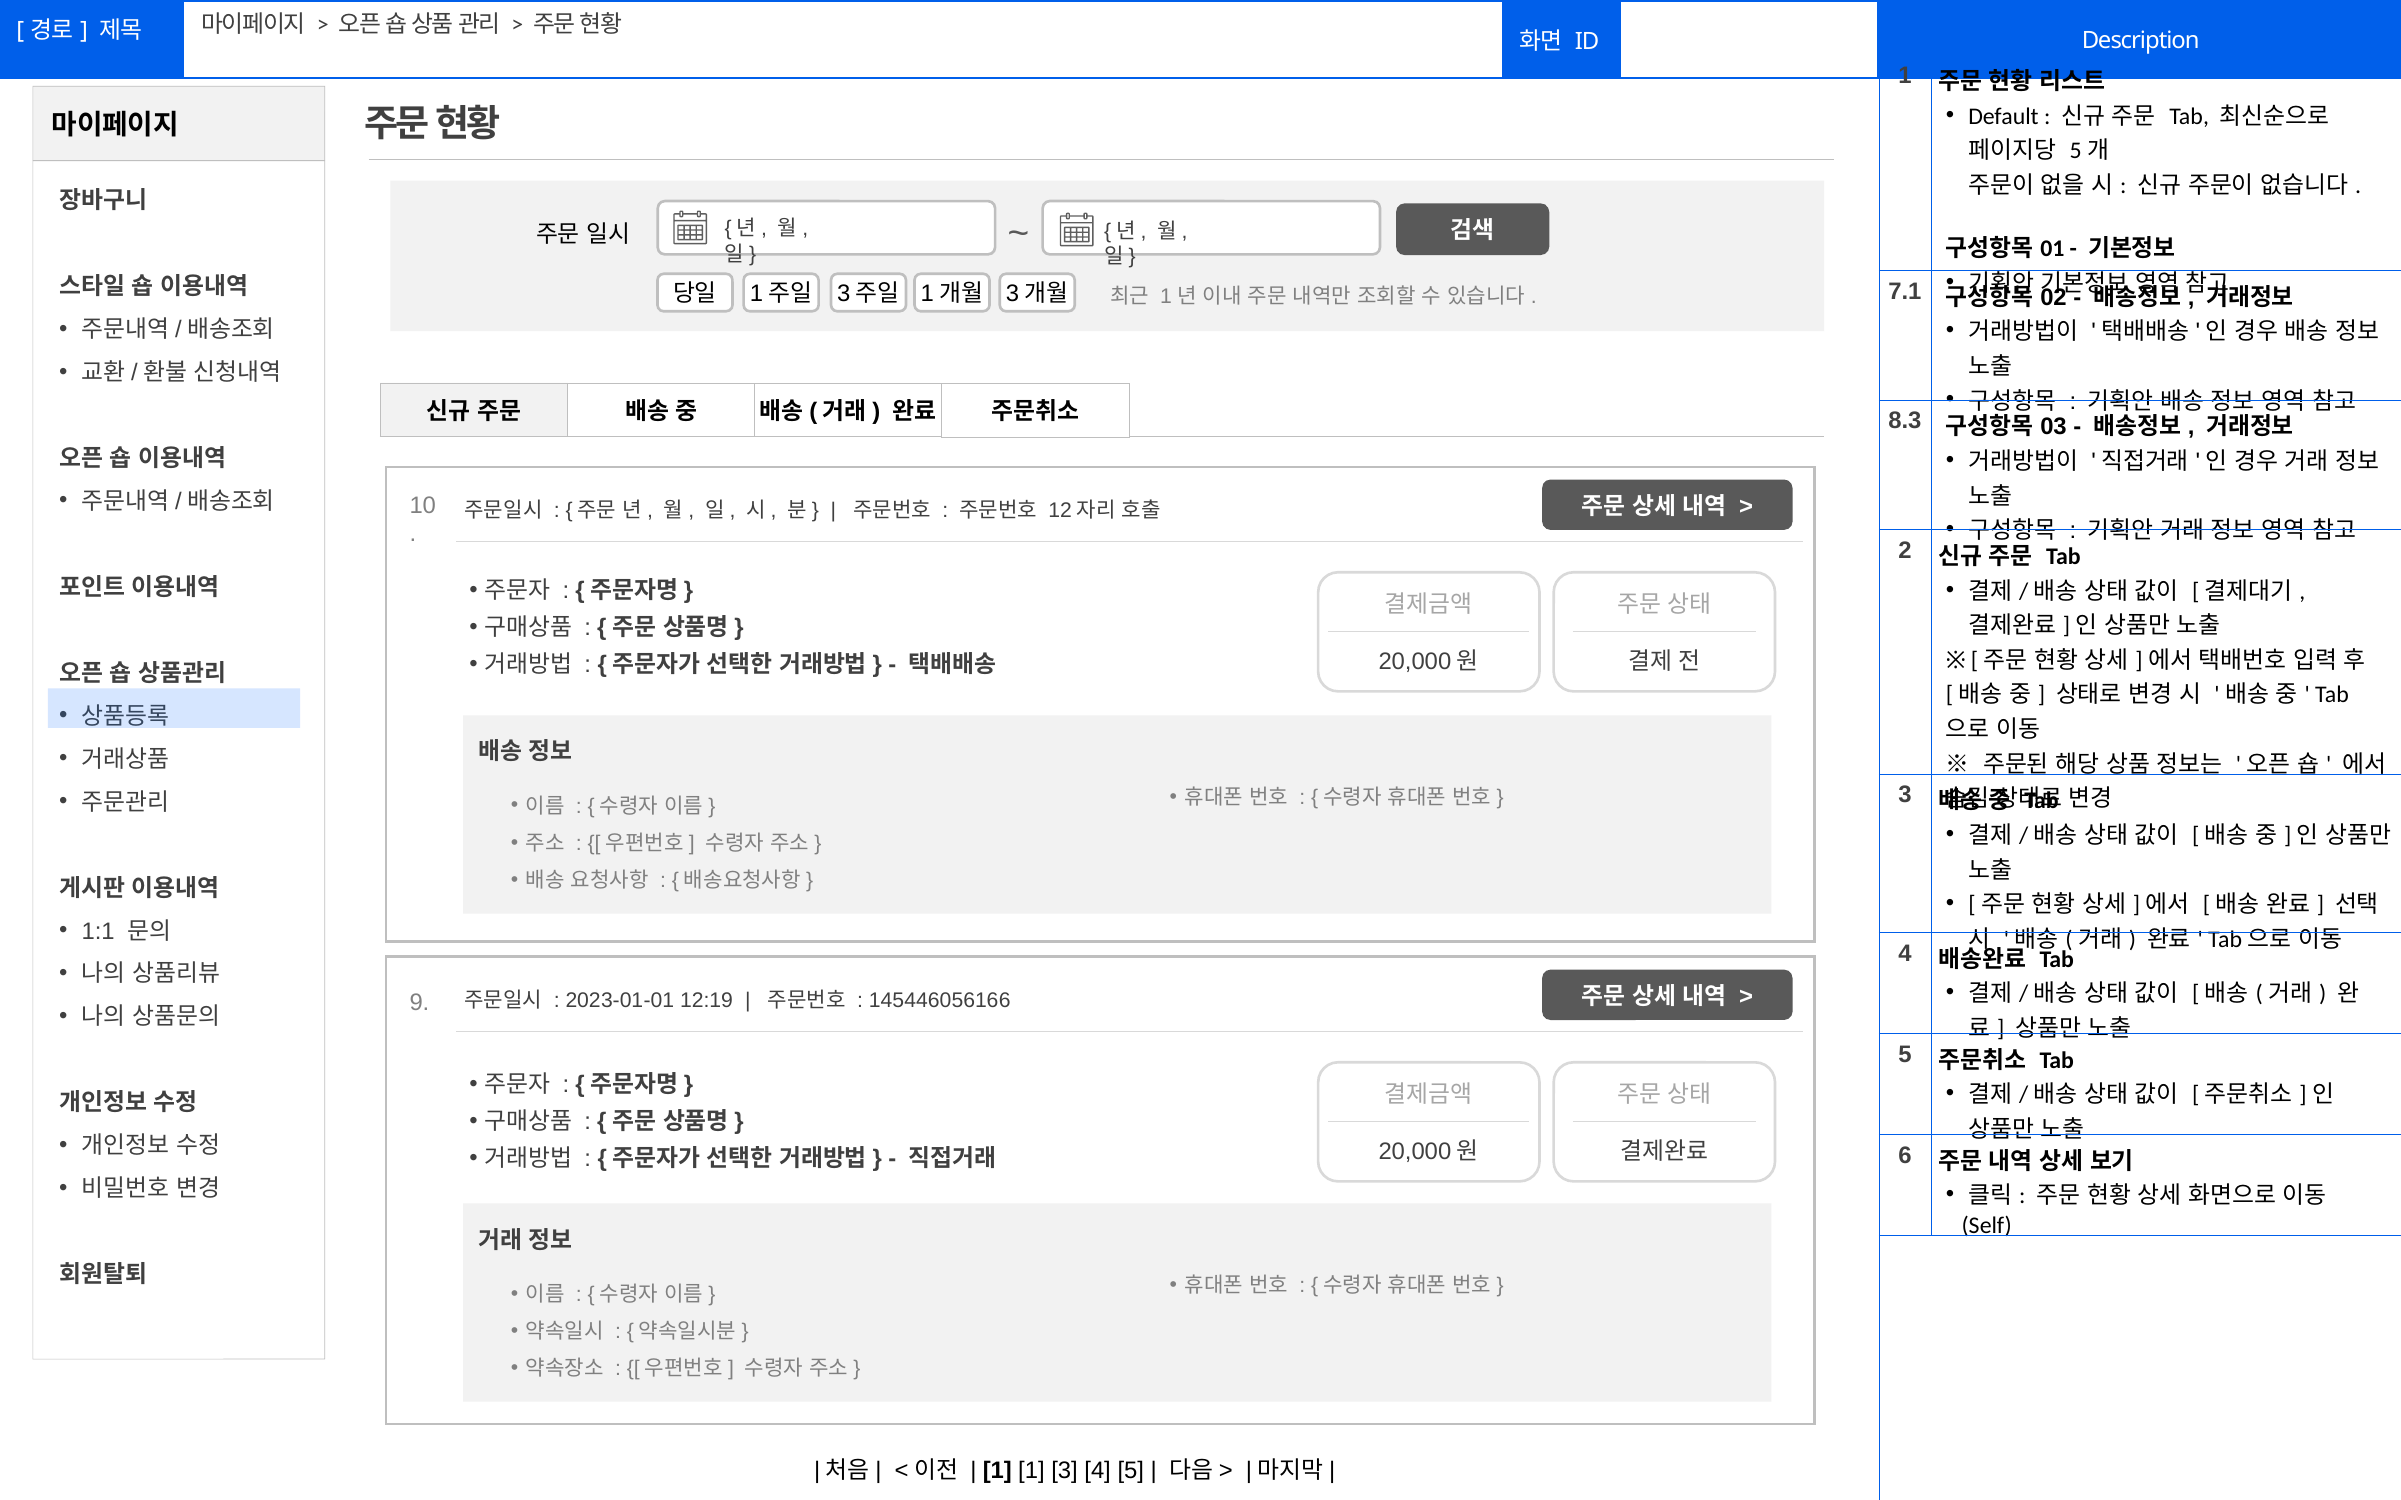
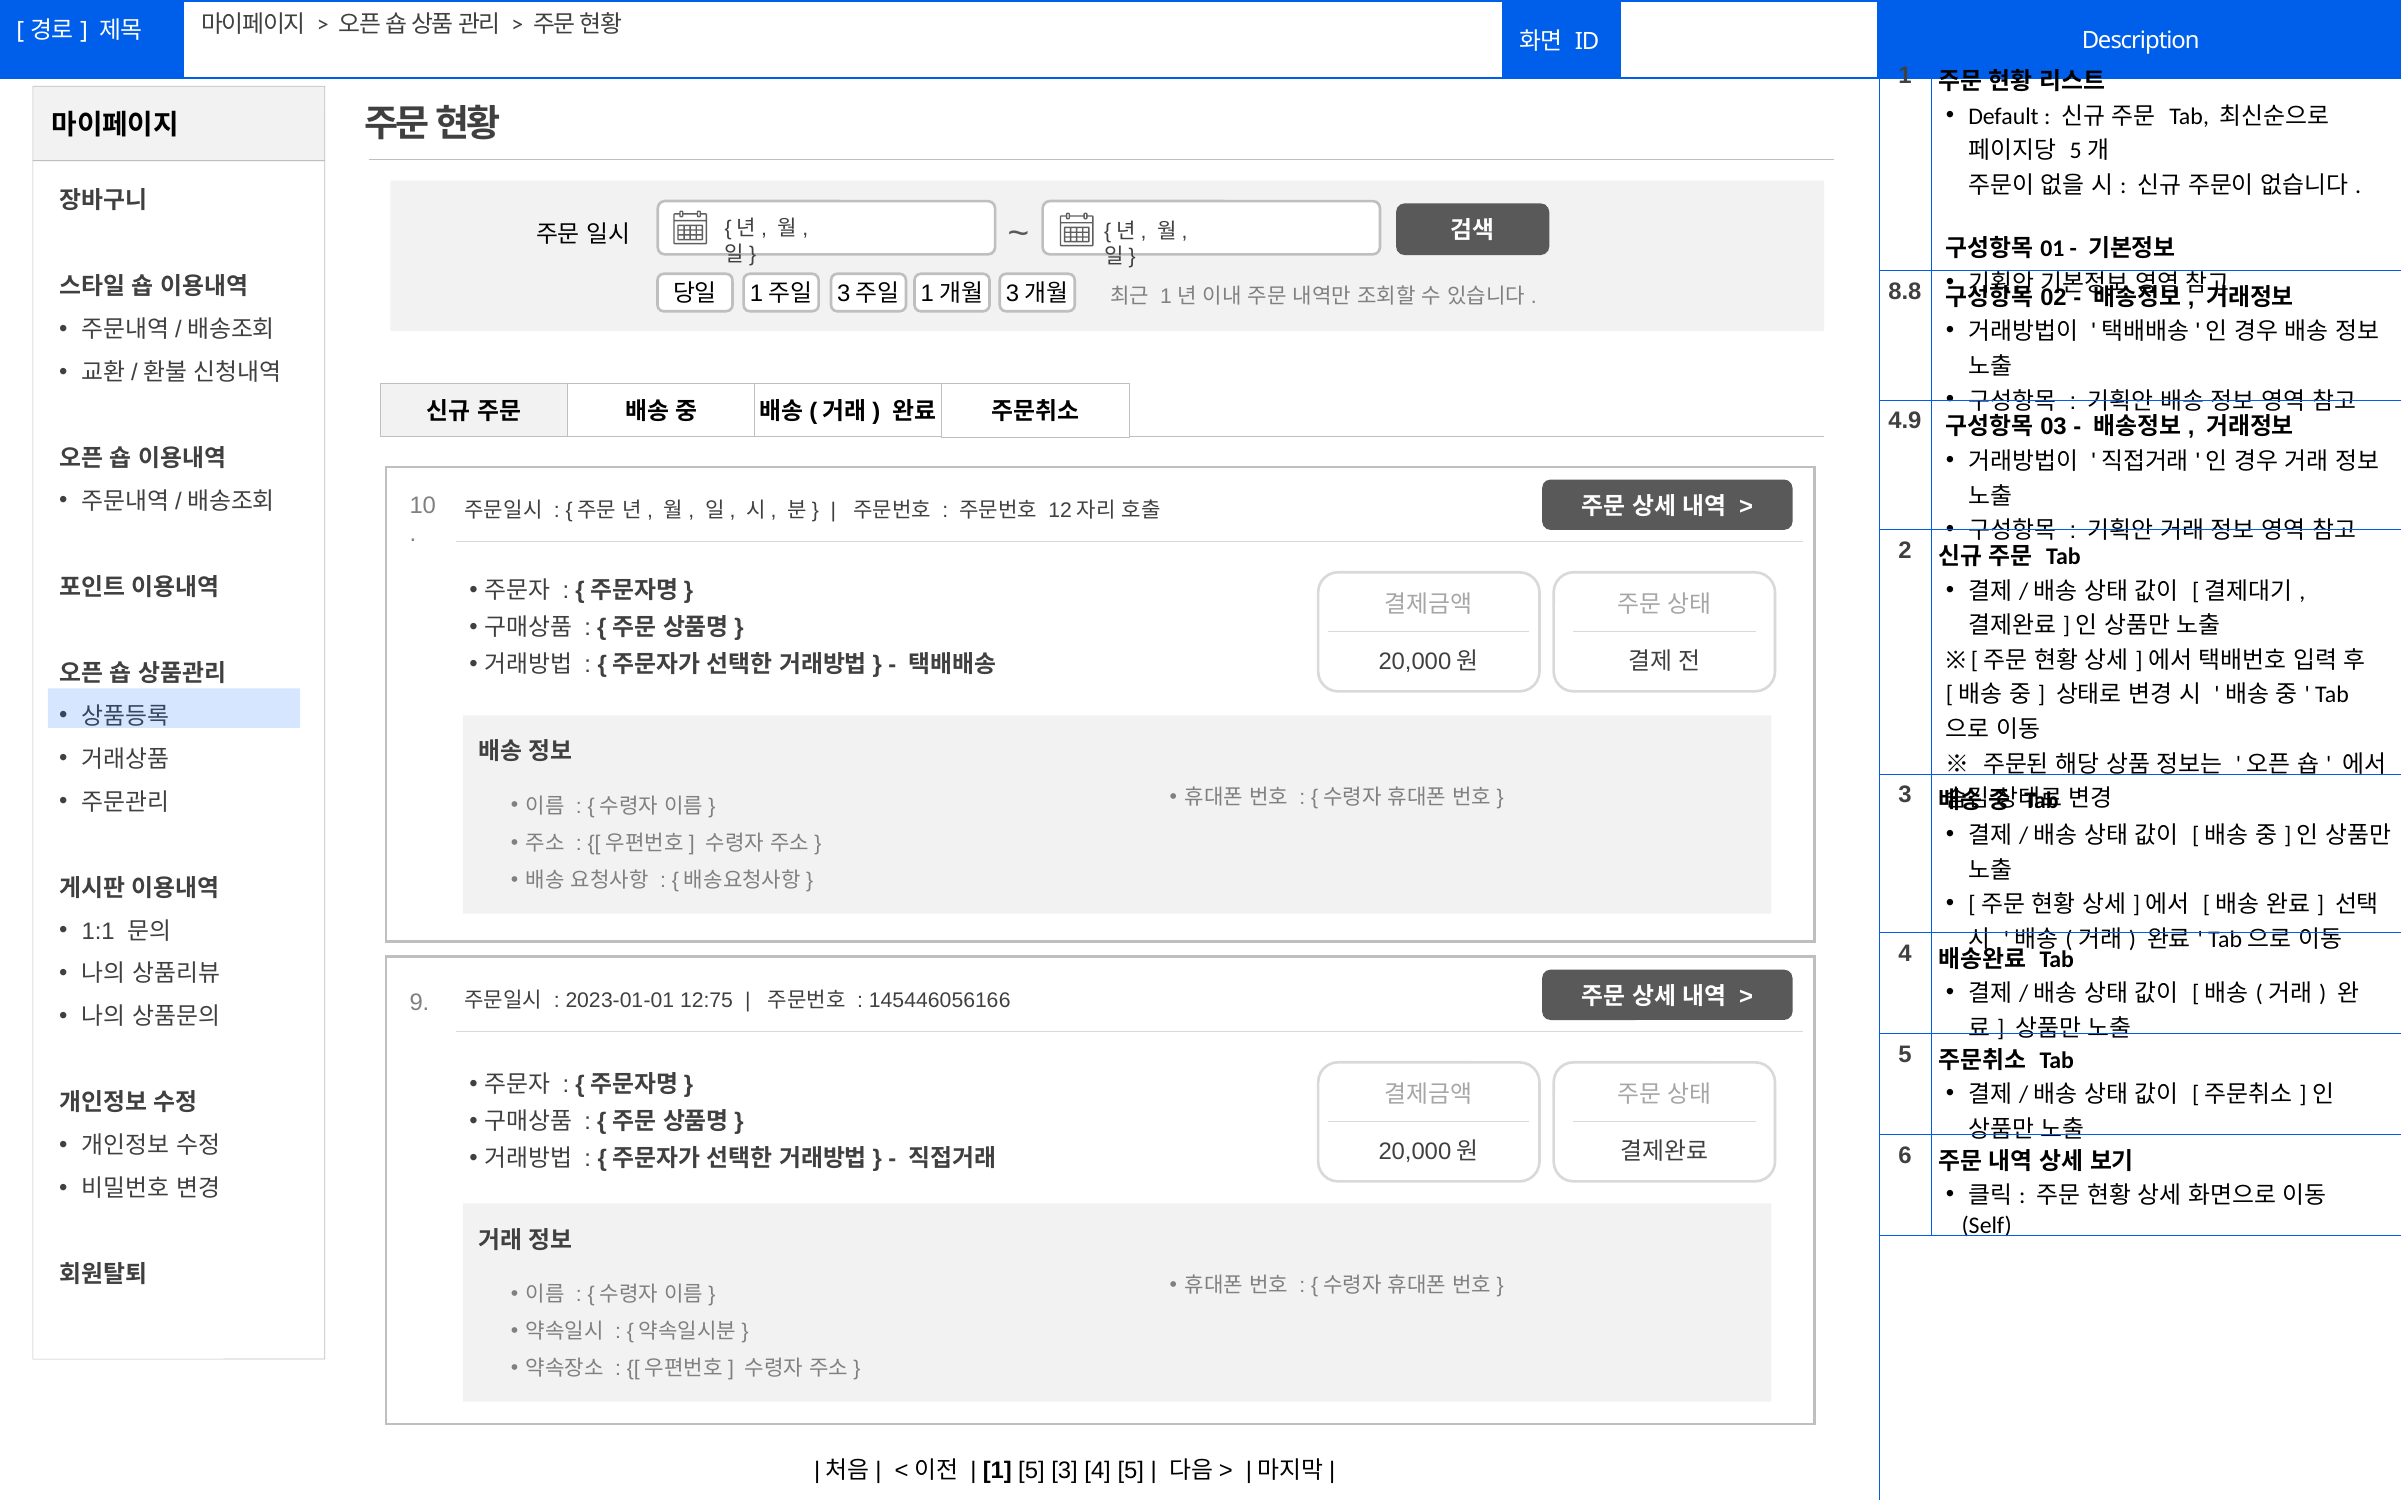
7.1: 7.1 -> 8.8 (1905, 291)
8.3: 8.3 -> 4.9 (1905, 421)
12:19: 12:19 -> 12:75 (707, 1000)
1 1: 1 -> 5 (1031, 1471)
